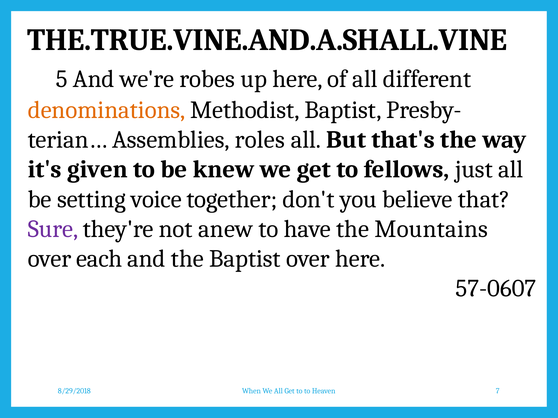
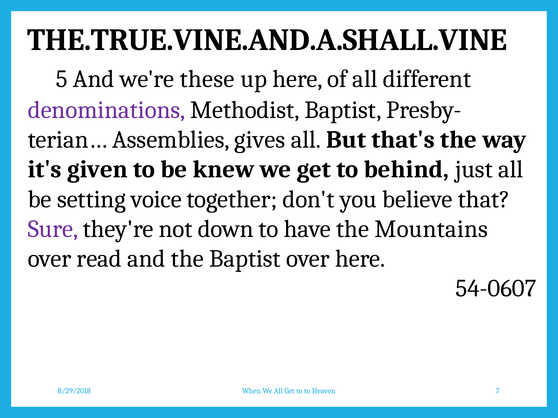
robes: robes -> these (207, 79)
denominations colour: orange -> purple (107, 110)
roles: roles -> gives (260, 140)
fellows: fellows -> behind (406, 170)
anew: anew -> down (226, 229)
each: each -> read (99, 259)
57-0607: 57-0607 -> 54-0607 (496, 289)
